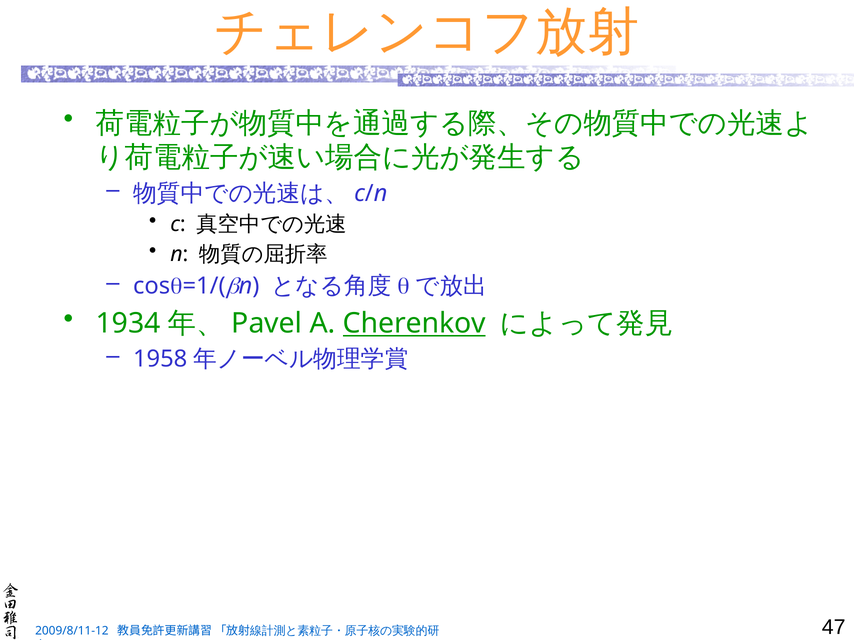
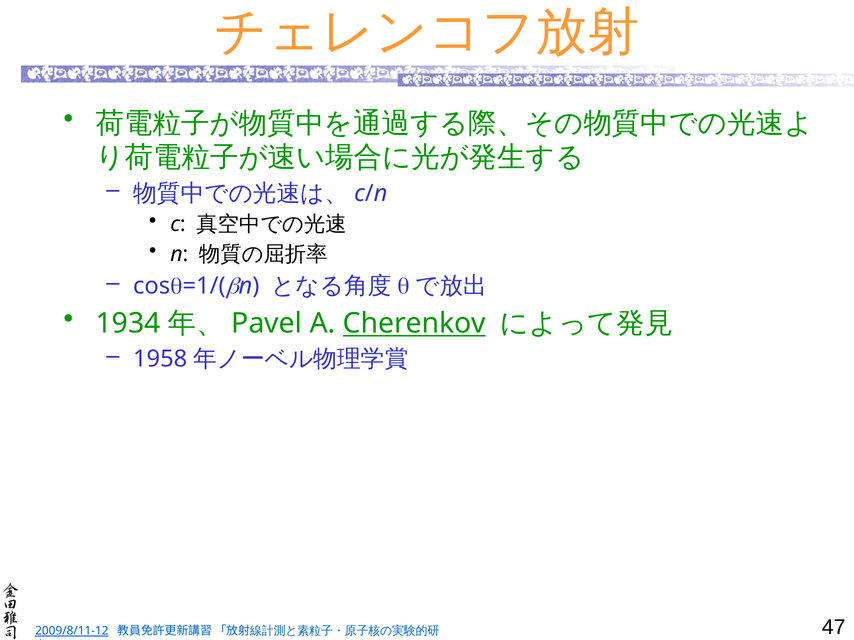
2009/8/11-12 underline: none -> present (72, 631)
